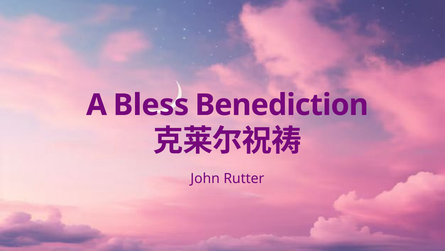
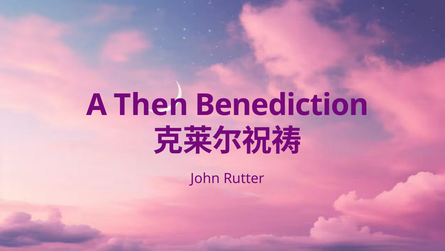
Bless: Bless -> Then (151, 105)
